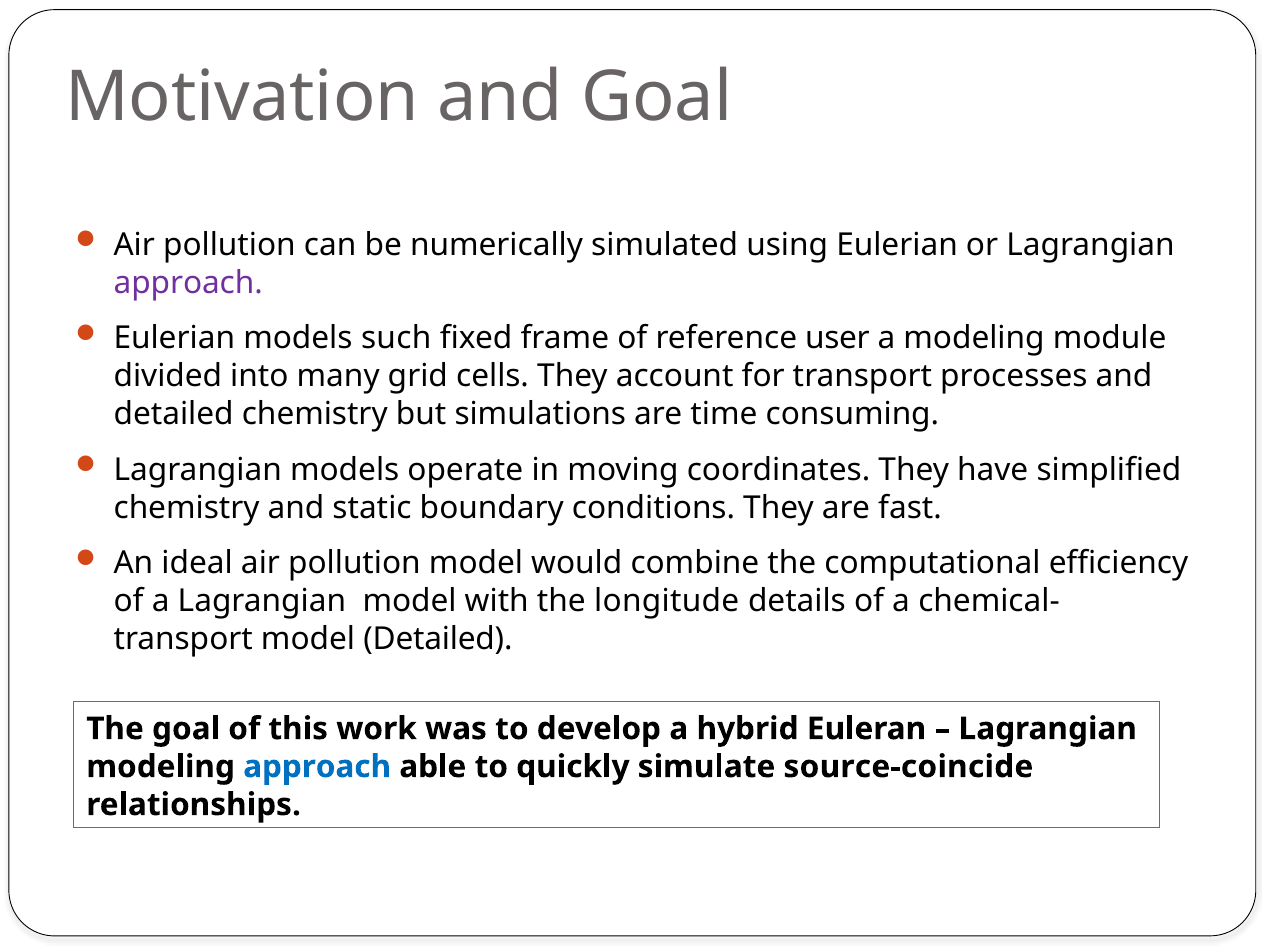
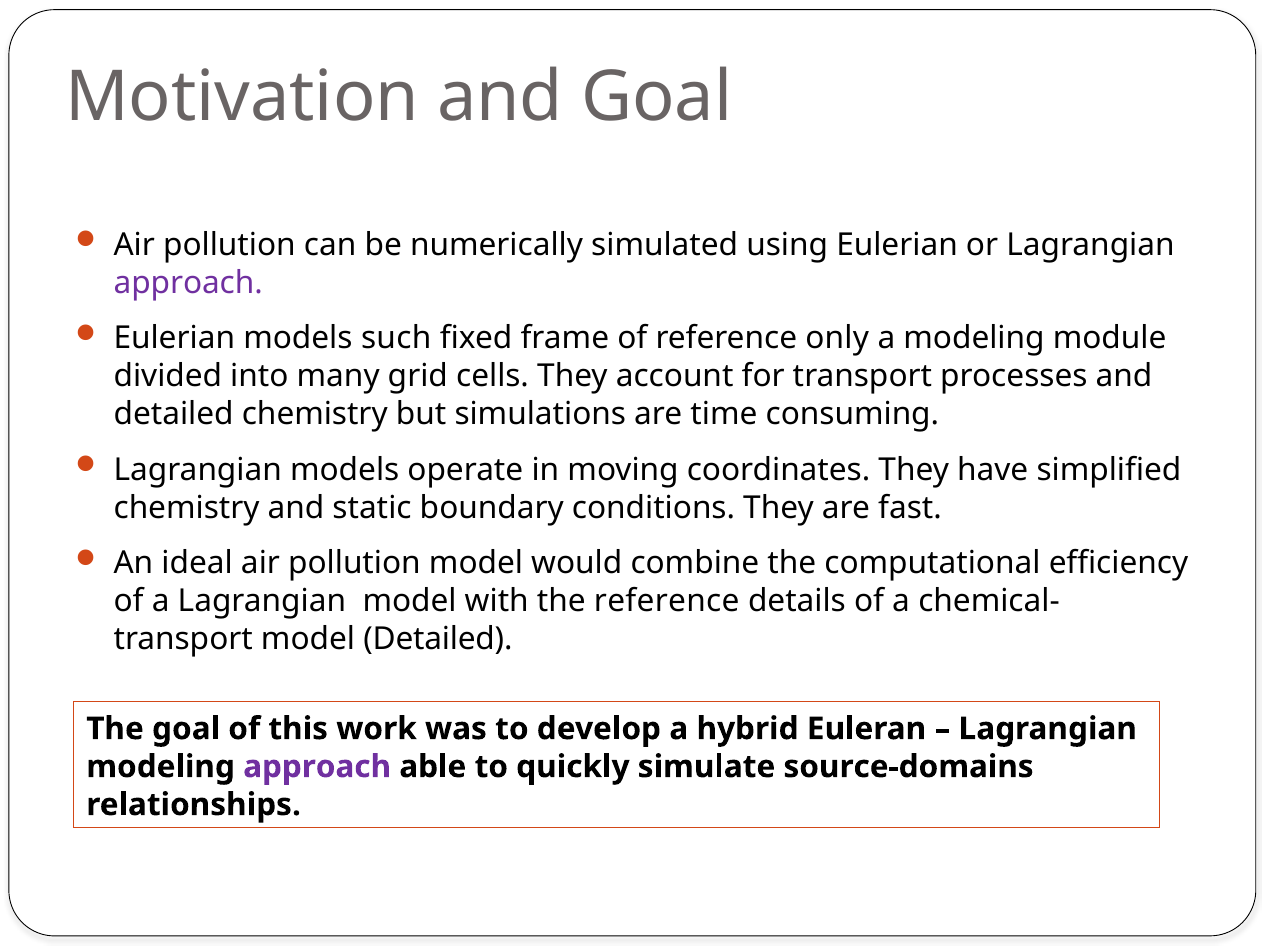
user: user -> only (837, 338)
the longitude: longitude -> reference (667, 601)
approach colour: blue -> purple (317, 767)
source-coincide: source-coincide -> source-domains (909, 767)
